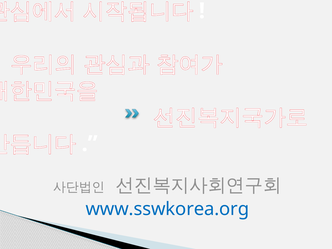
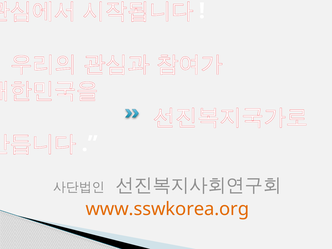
www.sswkorea.org colour: blue -> orange (167, 209)
